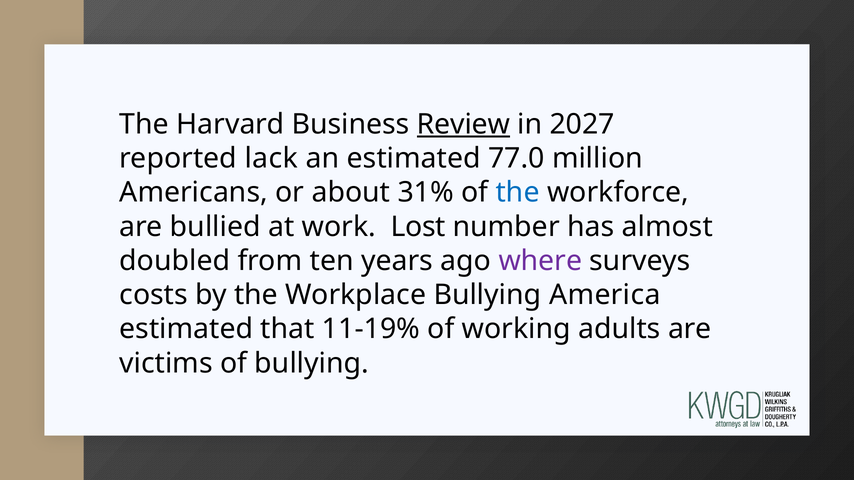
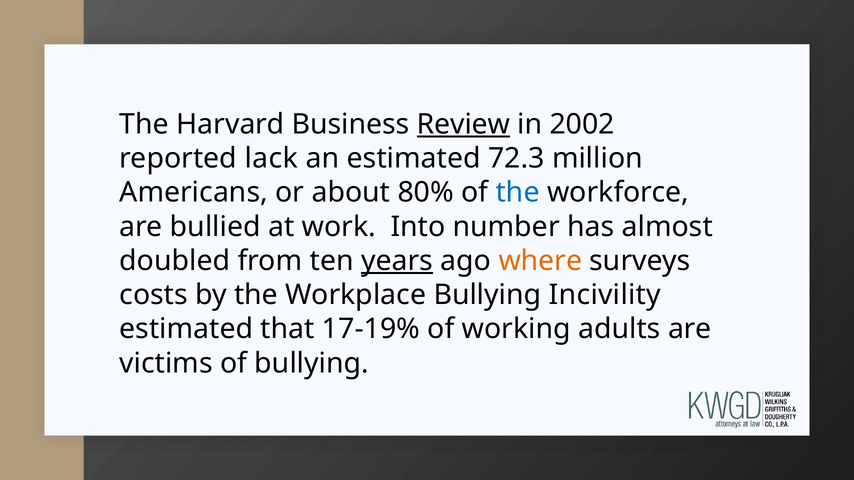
2027: 2027 -> 2002 (582, 124)
77.0: 77.0 -> 72.3 (516, 158)
31%: 31% -> 80% (426, 193)
Lost: Lost -> Into (418, 227)
years underline: none -> present (397, 261)
where colour: purple -> orange (540, 261)
America: America -> Incivility (605, 295)
11-19%: 11-19% -> 17-19% (371, 329)
